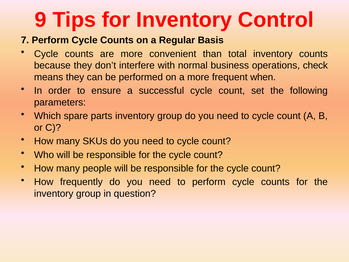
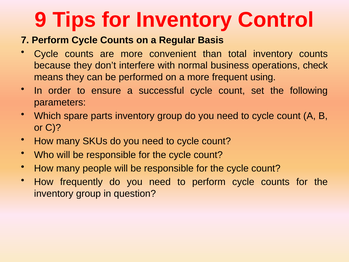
when: when -> using (263, 77)
